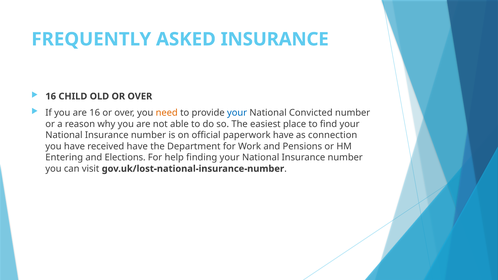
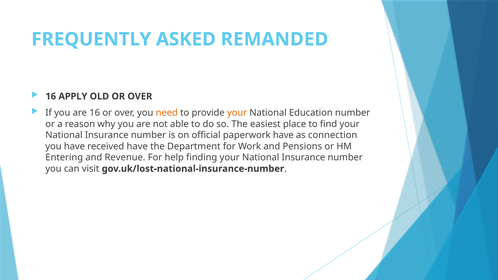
ASKED INSURANCE: INSURANCE -> REMANDED (274, 39)
CHILD: CHILD -> APPLY (73, 96)
your colour: blue -> orange (237, 113)
Convicted: Convicted -> Education (311, 113)
Elections: Elections -> Revenue (125, 158)
